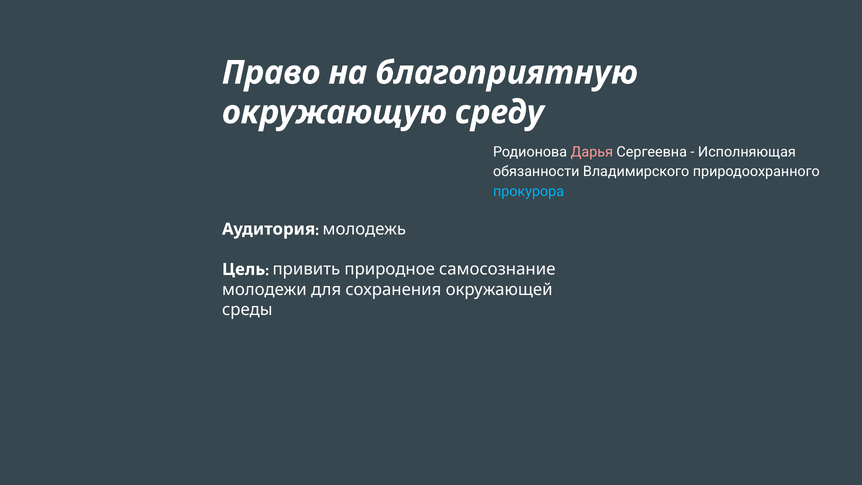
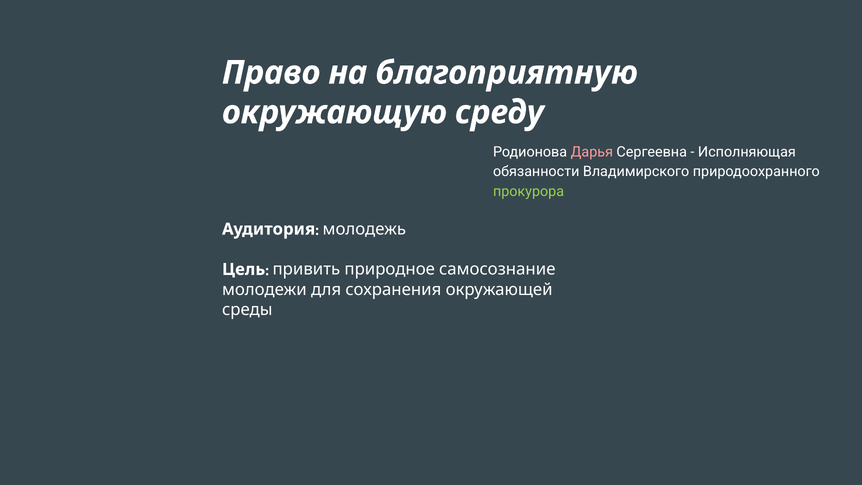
прокурора colour: light blue -> light green (529, 191)
